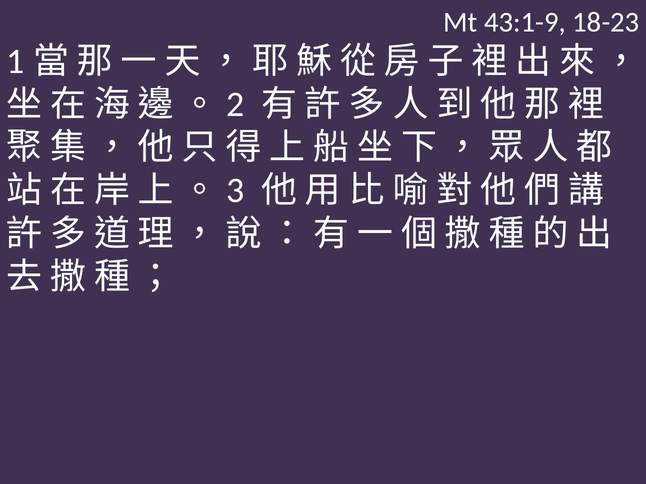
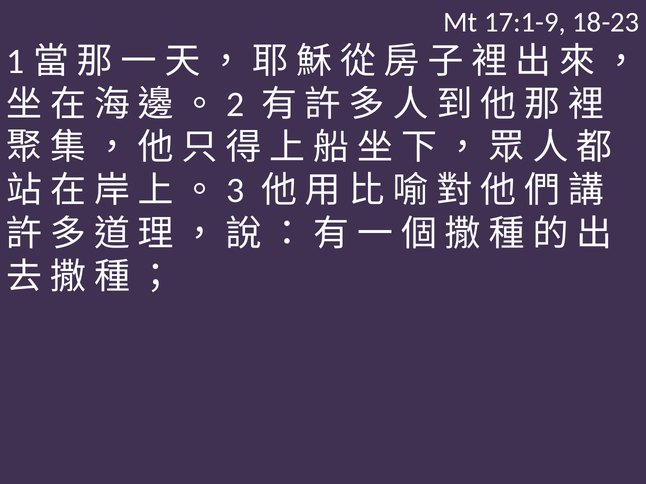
43:1-9: 43:1-9 -> 17:1-9 (525, 22)
